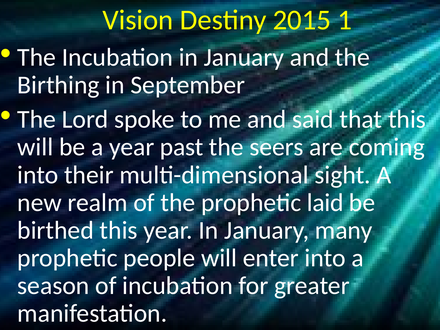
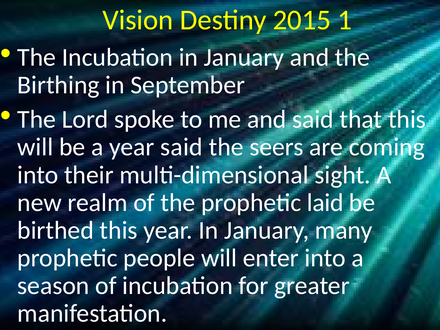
year past: past -> said (181, 147)
